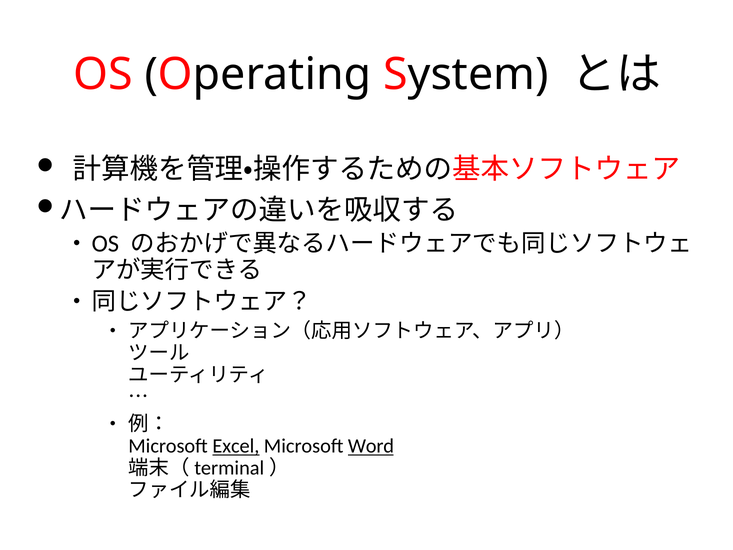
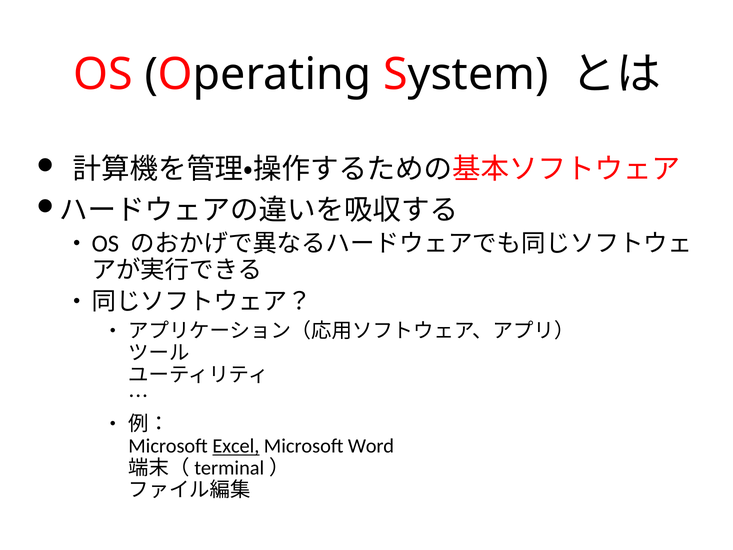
Word underline: present -> none (371, 446)
